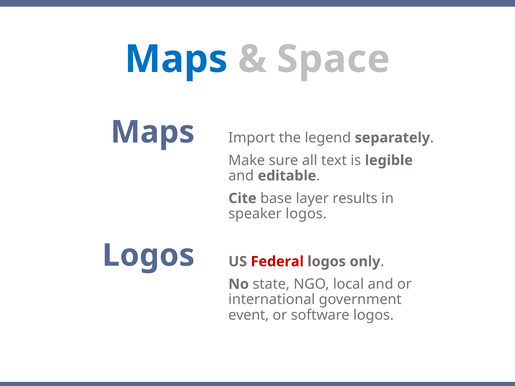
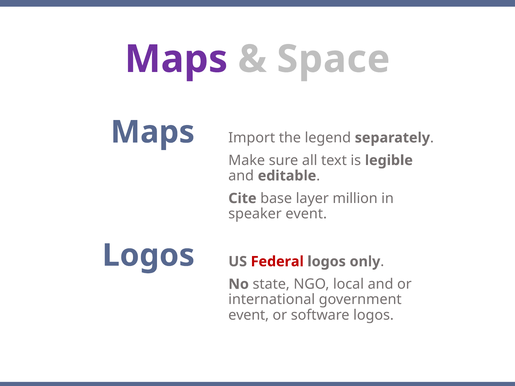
Maps colour: blue -> purple (176, 59)
results: results -> million (355, 198)
speaker logos: logos -> event (306, 214)
